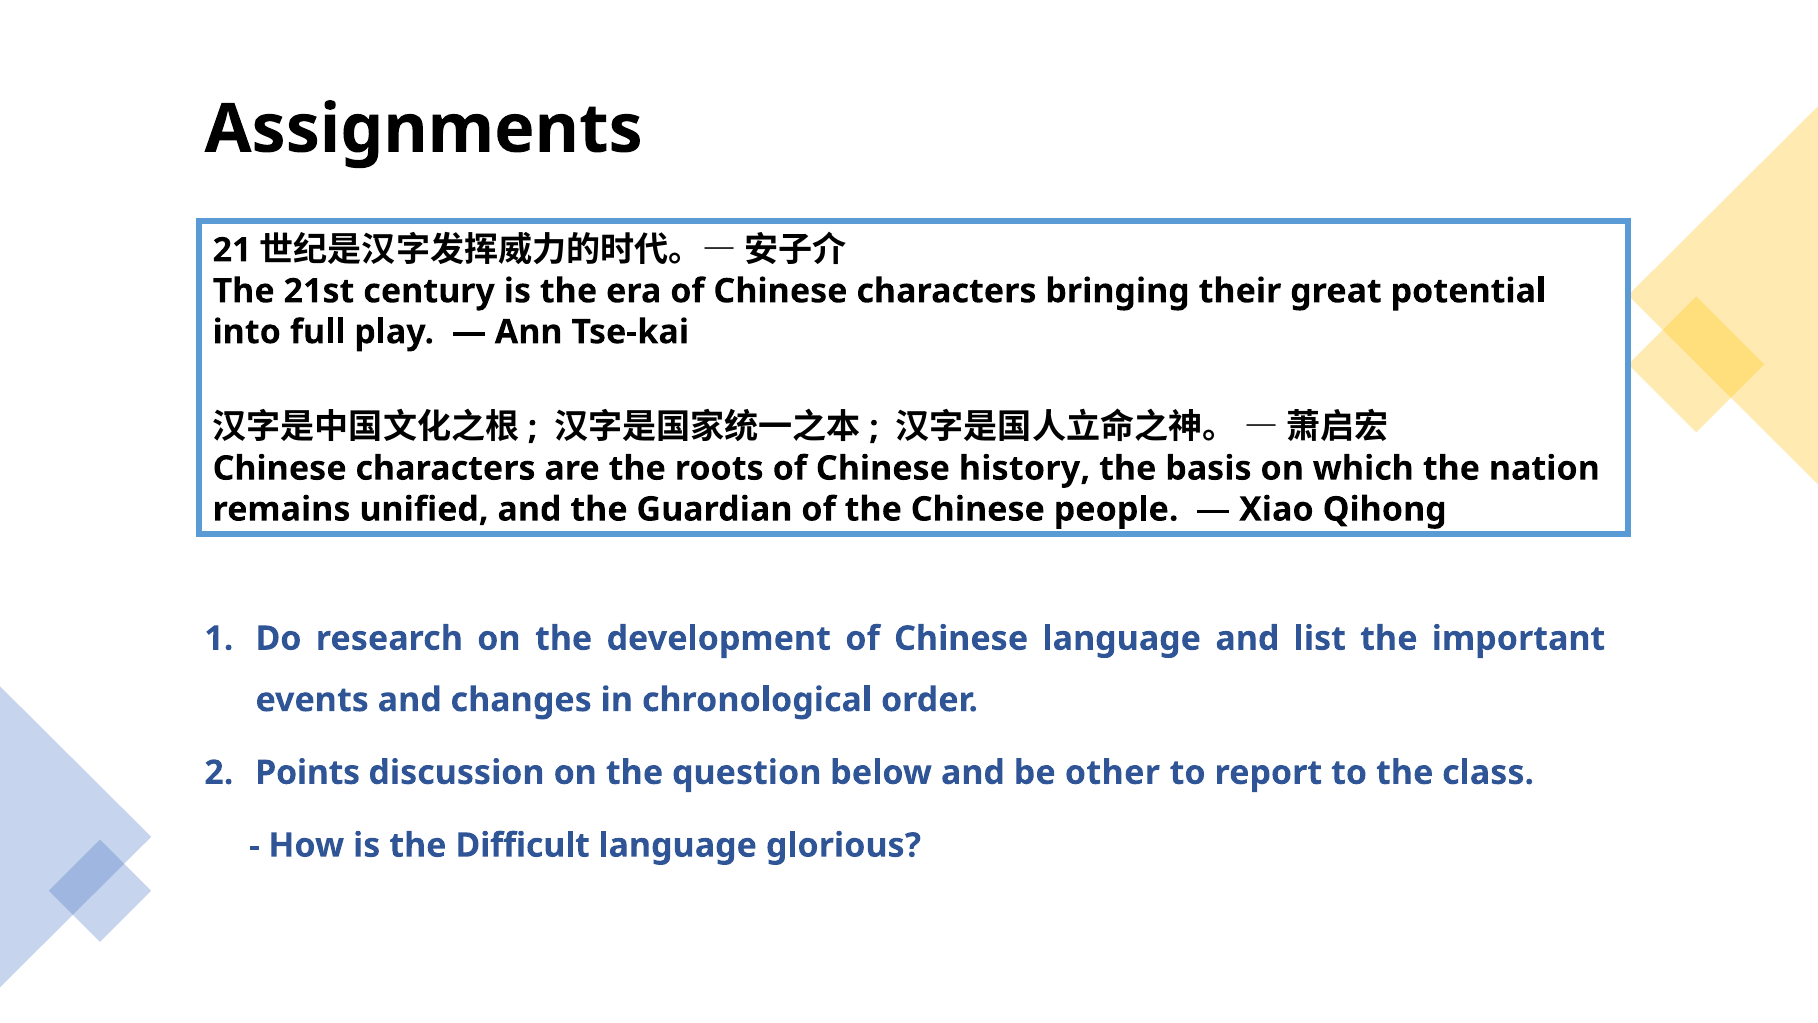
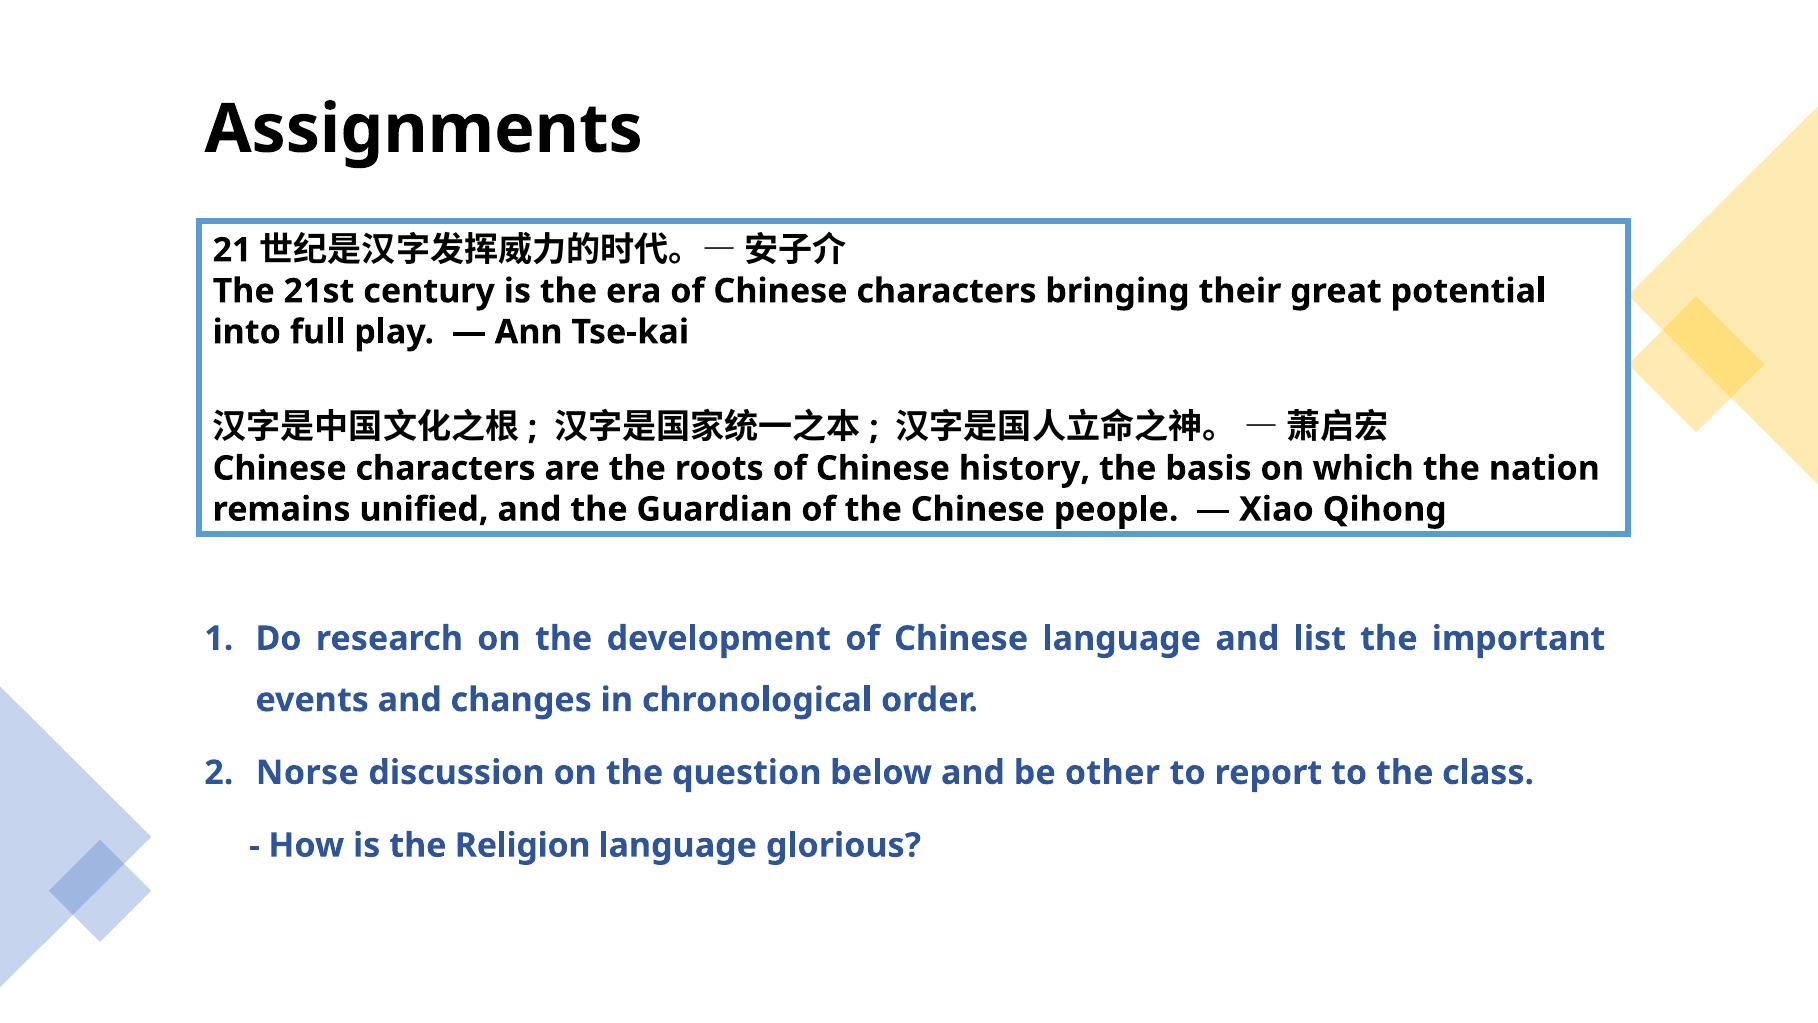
Points: Points -> Norse (307, 772)
Difficult: Difficult -> Religion (523, 845)
